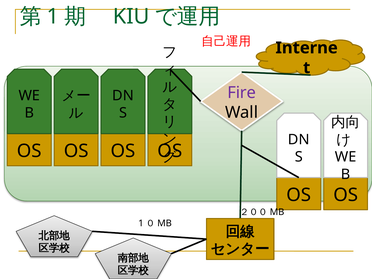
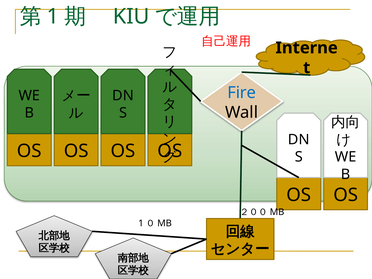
Fire colour: purple -> blue (242, 93)
